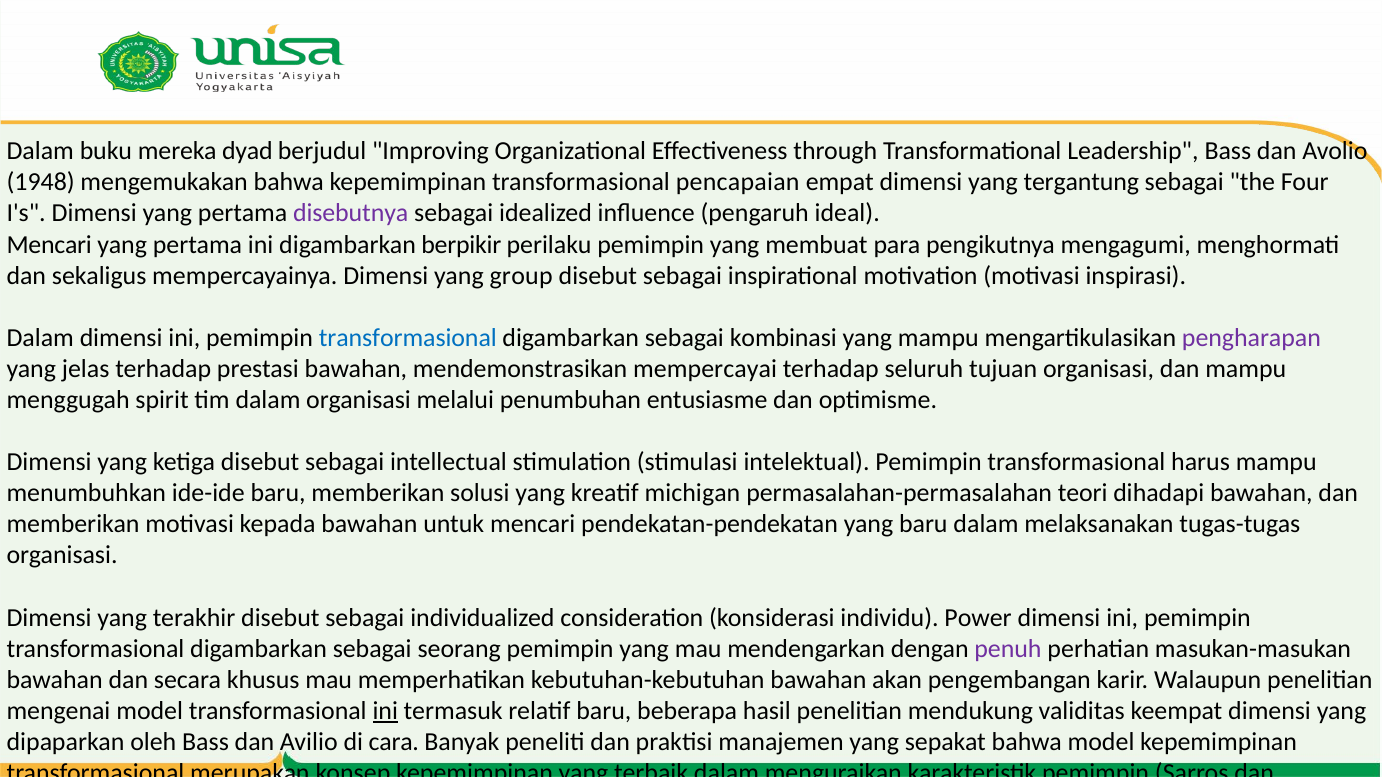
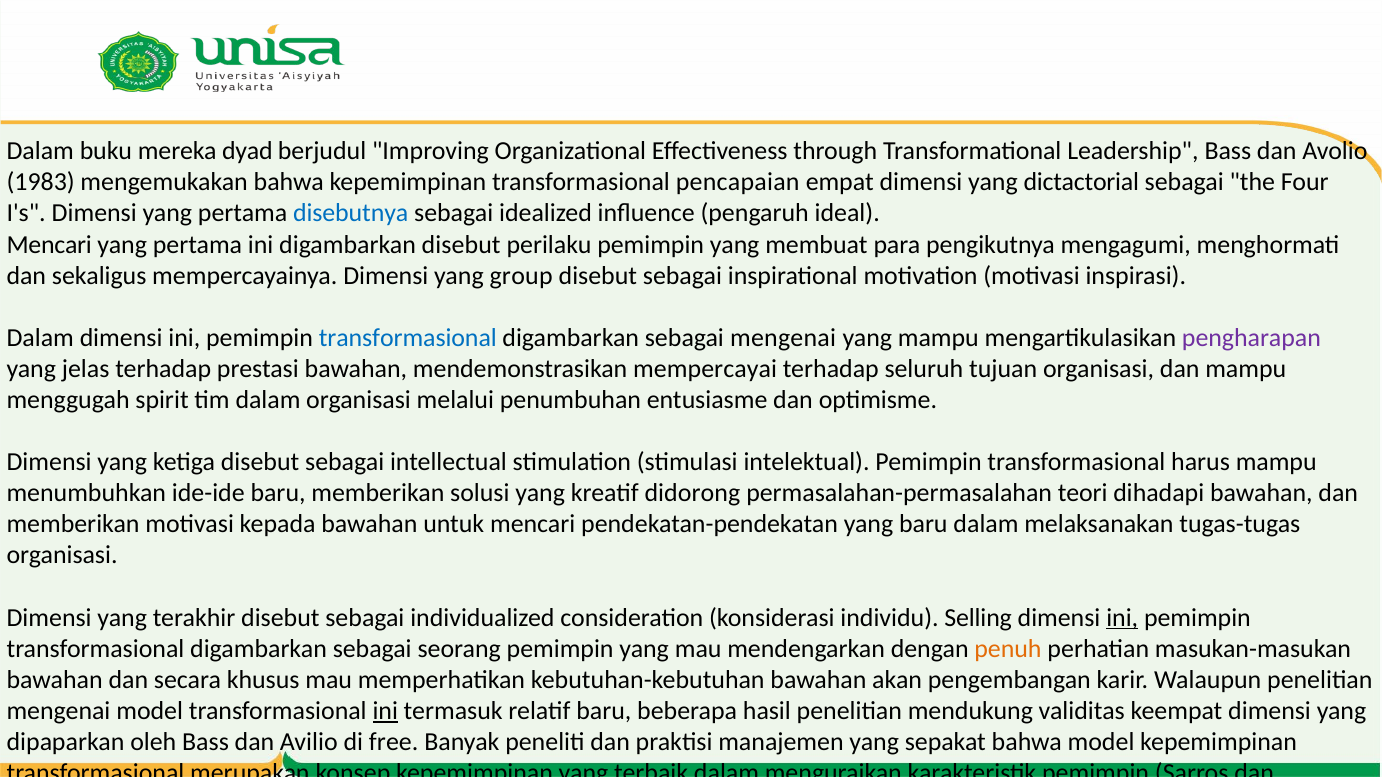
1948: 1948 -> 1983 (41, 182)
tergantung: tergantung -> dictactorial (1081, 182)
disebutnya colour: purple -> blue (351, 214)
digambarkan berpikir: berpikir -> disebut (461, 245)
sebagai kombinasi: kombinasi -> mengenai (783, 338)
michigan: michigan -> didorong (692, 493)
Power: Power -> Selling (978, 618)
ini underline: none -> present (1122, 618)
penuh colour: purple -> orange (1008, 649)
cara: cara -> free (394, 742)
